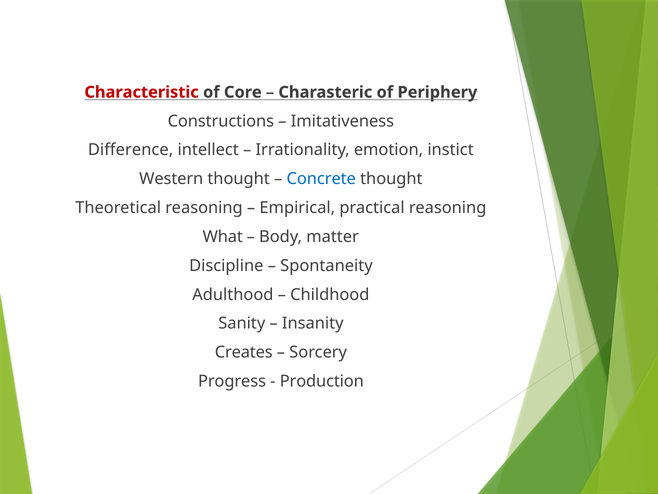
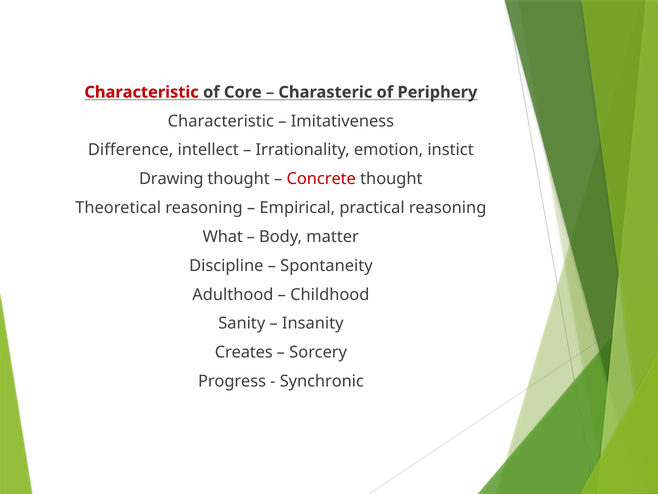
Constructions: Constructions -> Characteristic (221, 121)
Western: Western -> Drawing (171, 179)
Concrete colour: blue -> red (321, 179)
Production: Production -> Synchronic (322, 381)
